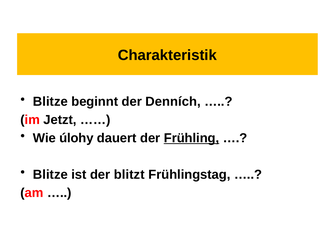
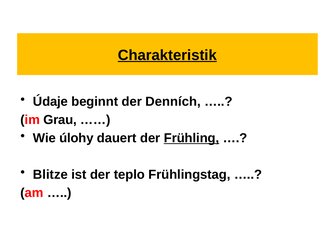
Charakteristik underline: none -> present (167, 55)
Blitze: Blitze -> Údaje (50, 101)
Jetzt: Jetzt -> Grau (60, 120)
blitzt: blitzt -> teplo (129, 174)
